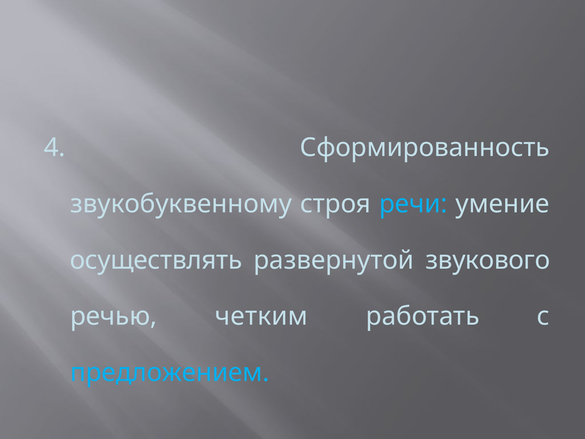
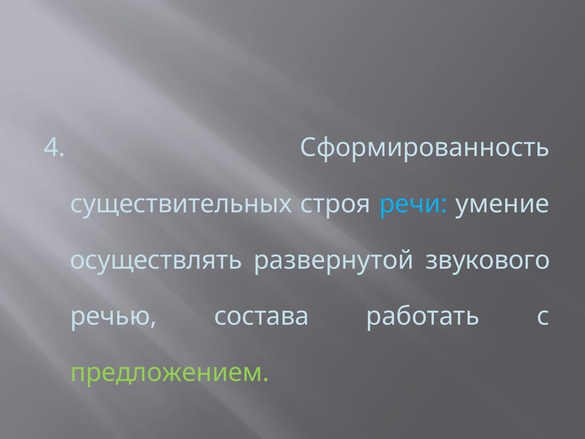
звукобуквенному: звукобуквенному -> существительных (181, 204)
четким: четким -> состава (262, 316)
предложением colour: light blue -> light green (170, 372)
